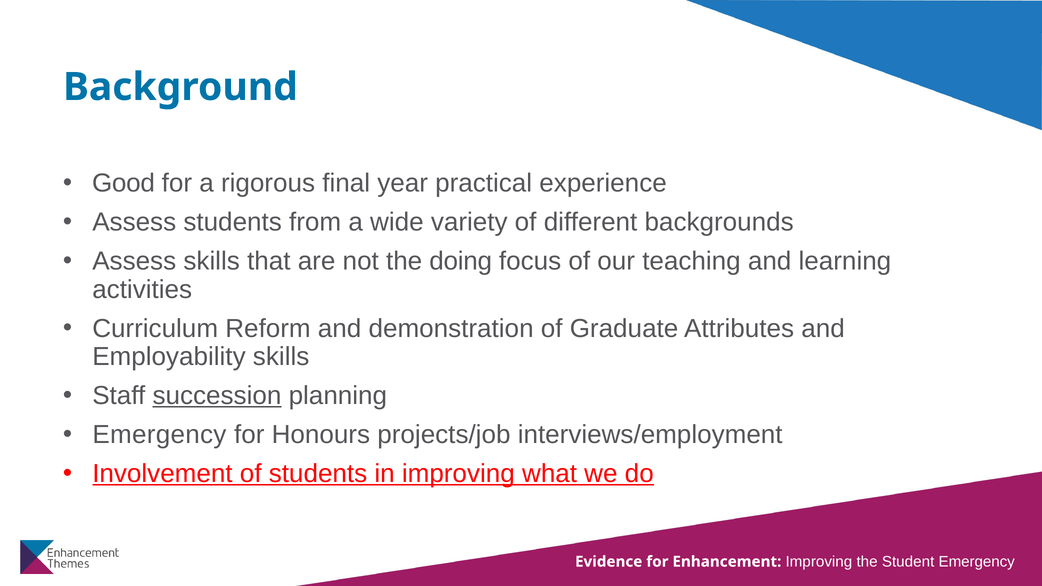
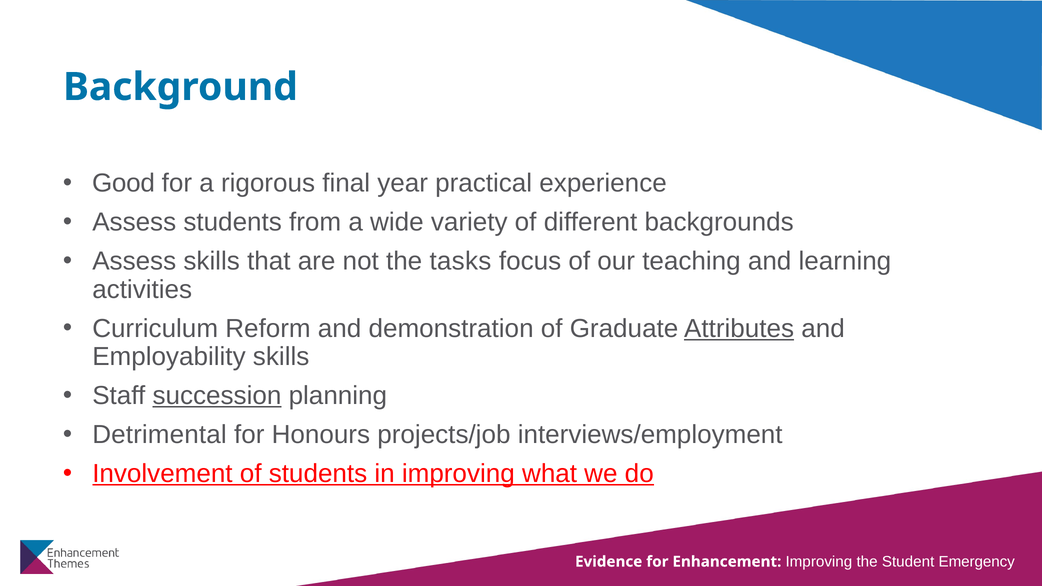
doing: doing -> tasks (460, 261)
Attributes underline: none -> present (739, 328)
Emergency: Emergency -> Detrimental (159, 435)
